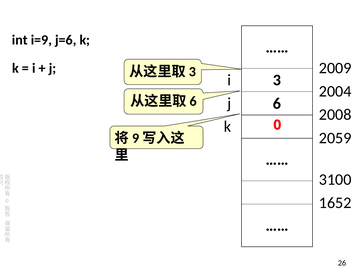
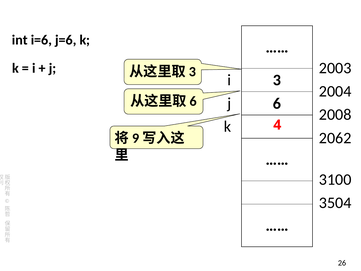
i=9: i=9 -> i=6 (41, 40)
2009: 2009 -> 2003 (335, 68)
0: 0 -> 4 (277, 125)
2059: 2059 -> 2062 (335, 138)
1652: 1652 -> 3504 (335, 203)
